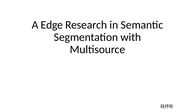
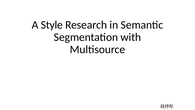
Edge: Edge -> Style (52, 25)
